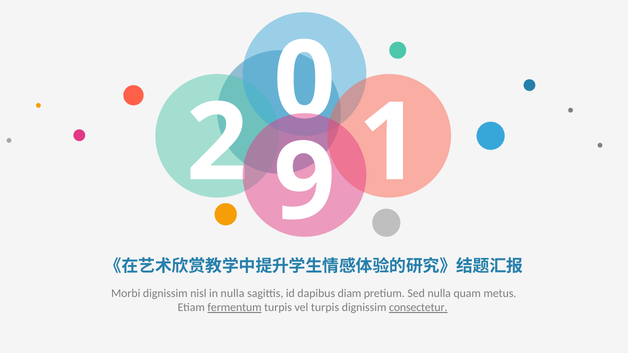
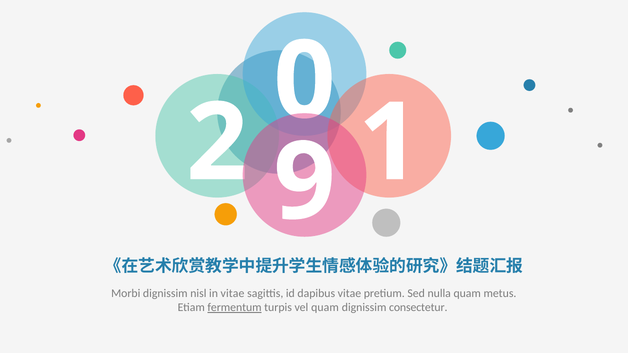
in nulla: nulla -> vitae (233, 294)
dapibus diam: diam -> vitae (349, 294)
vel turpis: turpis -> quam (325, 308)
consectetur underline: present -> none (418, 308)
